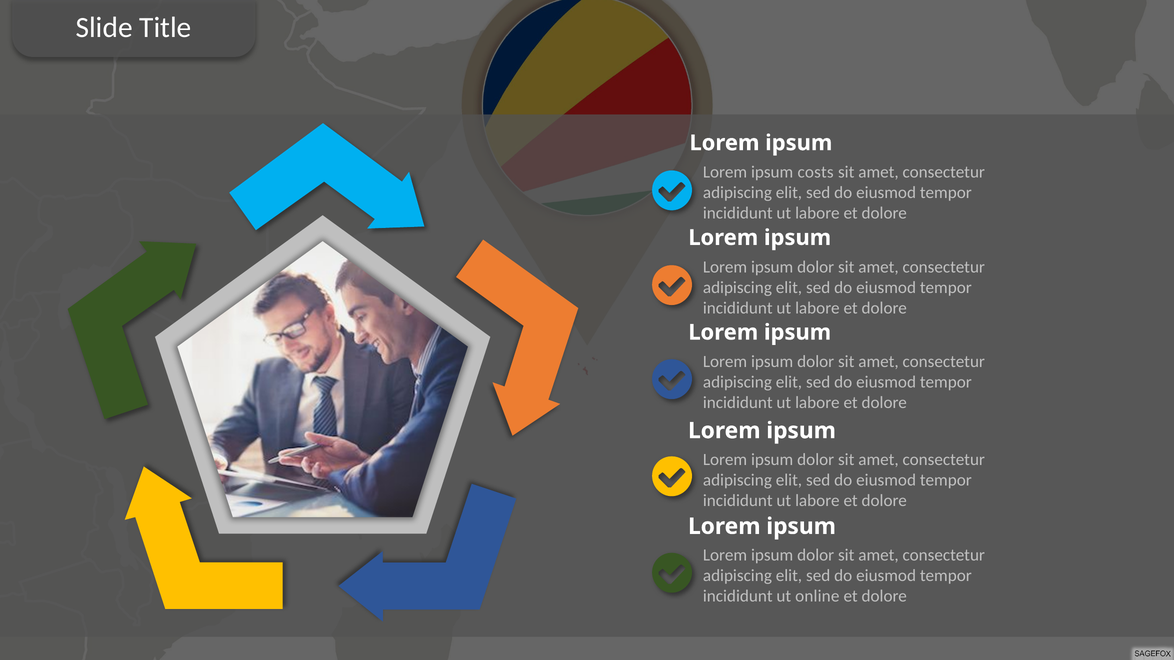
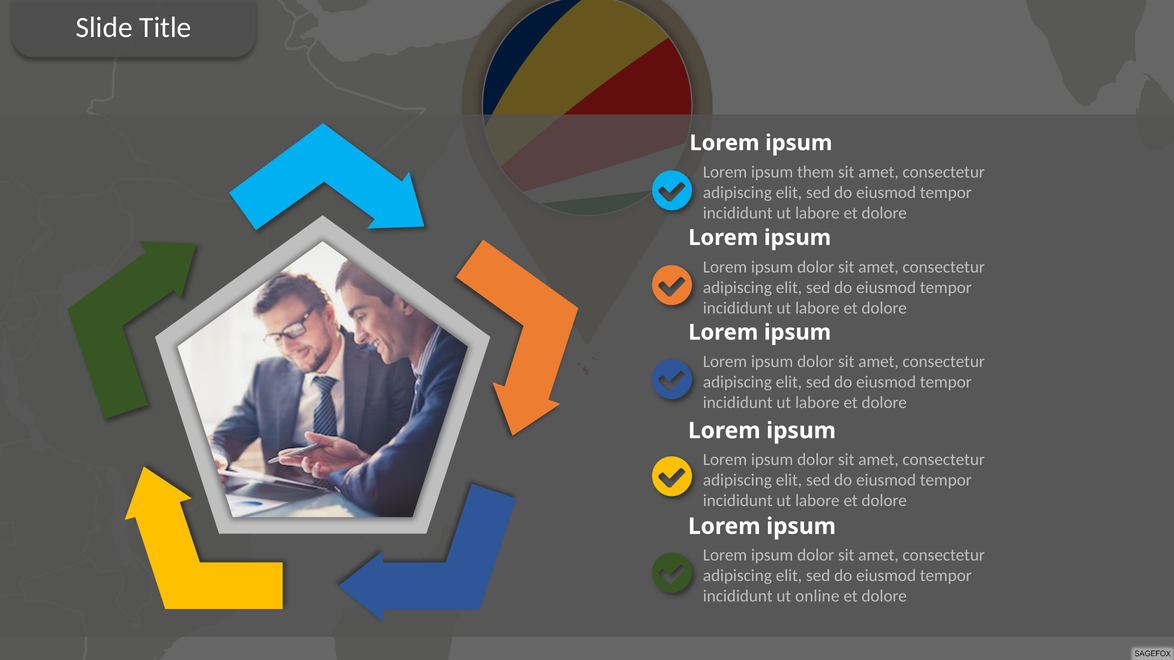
costs: costs -> them (816, 172)
